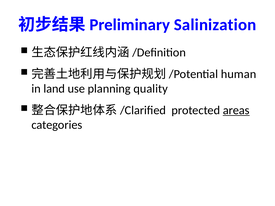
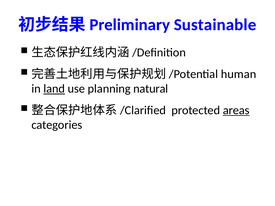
Salinization: Salinization -> Sustainable (215, 25)
land underline: none -> present (54, 89)
quality: quality -> natural (151, 89)
